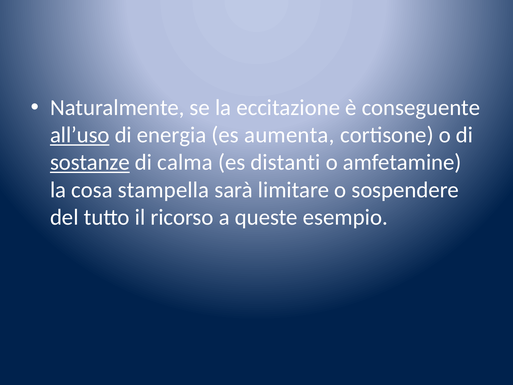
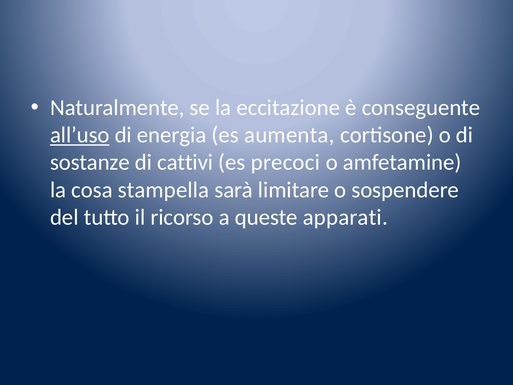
sostanze underline: present -> none (90, 162)
calma: calma -> cattivi (185, 162)
distanti: distanti -> precoci (285, 162)
esempio: esempio -> apparati (345, 217)
